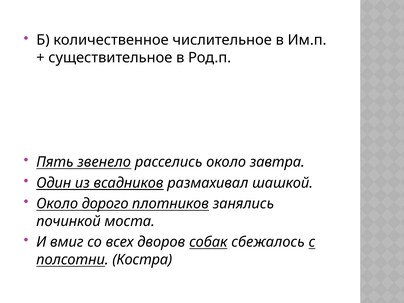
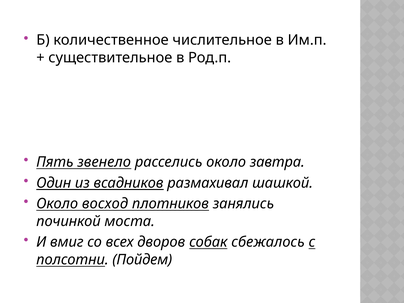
дорого: дорого -> восход (105, 204)
Костра: Костра -> Пойдем (142, 260)
